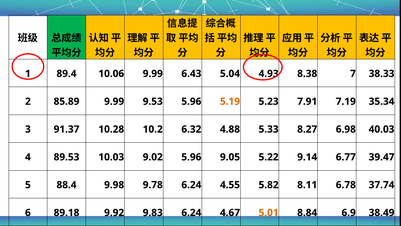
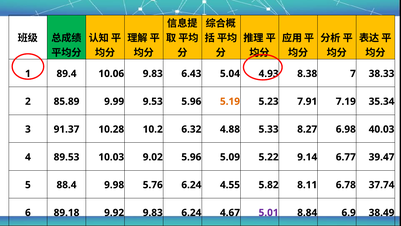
10.06 9.99: 9.99 -> 9.83 (153, 74)
9.05: 9.05 -> 5.09 (230, 157)
9.78: 9.78 -> 5.76 (153, 185)
5.01 colour: orange -> purple (269, 212)
